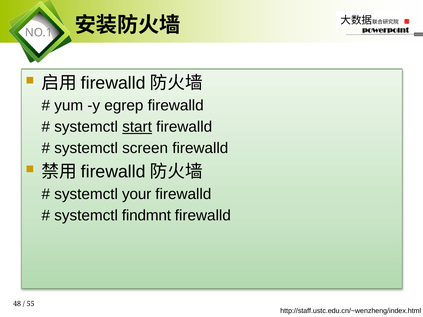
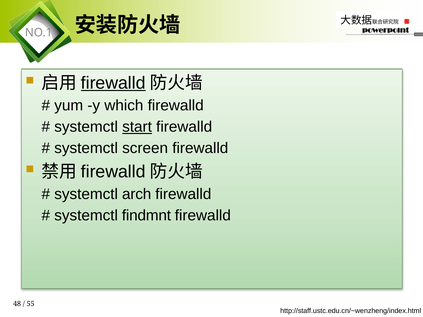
firewalld underline: none -> present (113, 83)
egrep: egrep -> which (124, 106)
your: your -> arch (137, 194)
